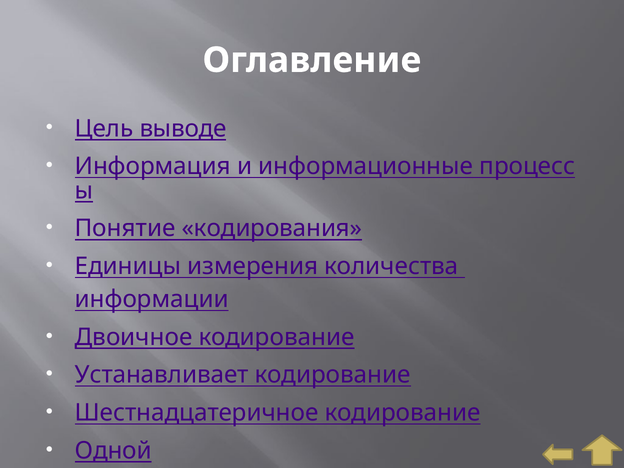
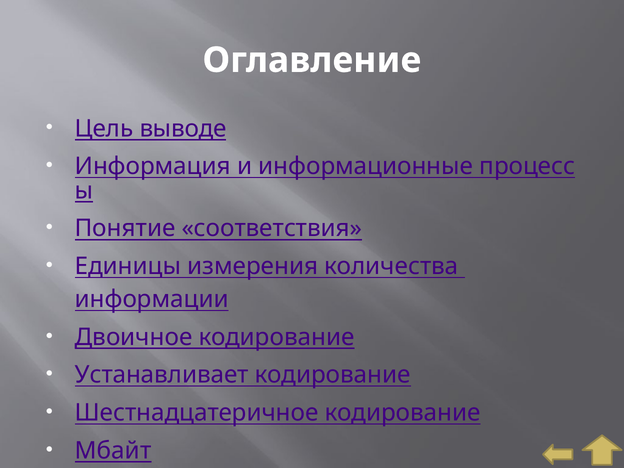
кодирования: кодирования -> соответствия (272, 228)
Одной: Одной -> Мбайт (113, 451)
